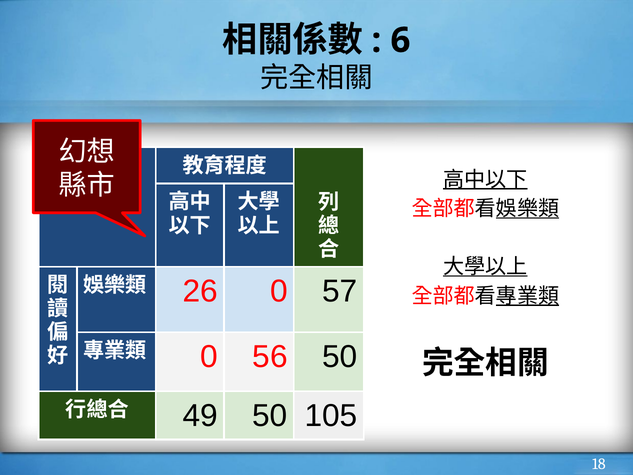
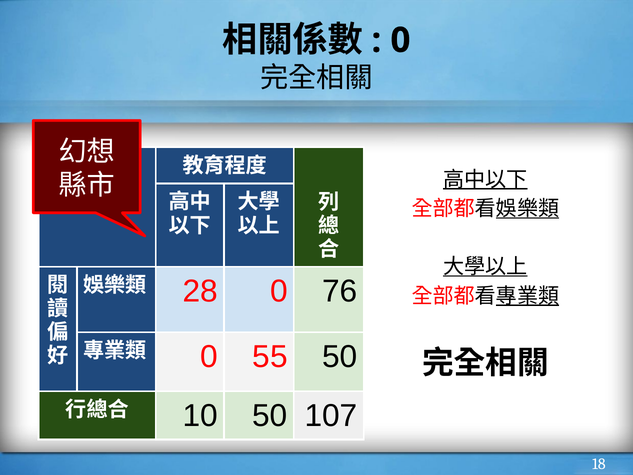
6: 6 -> 0 (400, 40)
26: 26 -> 28 (200, 291)
57: 57 -> 76 (340, 291)
56: 56 -> 55 (270, 357)
49: 49 -> 10 (200, 416)
105: 105 -> 107 (331, 416)
